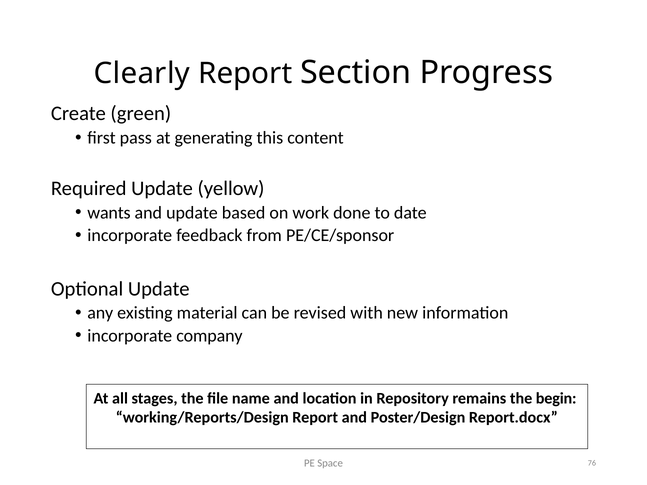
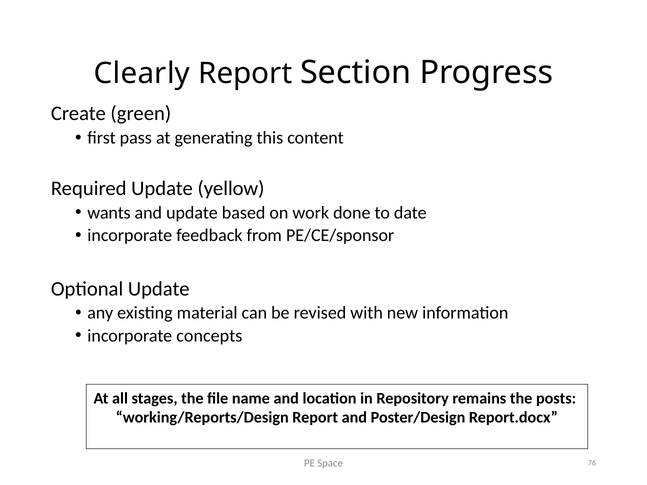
company: company -> concepts (209, 336)
begin: begin -> posts (556, 398)
